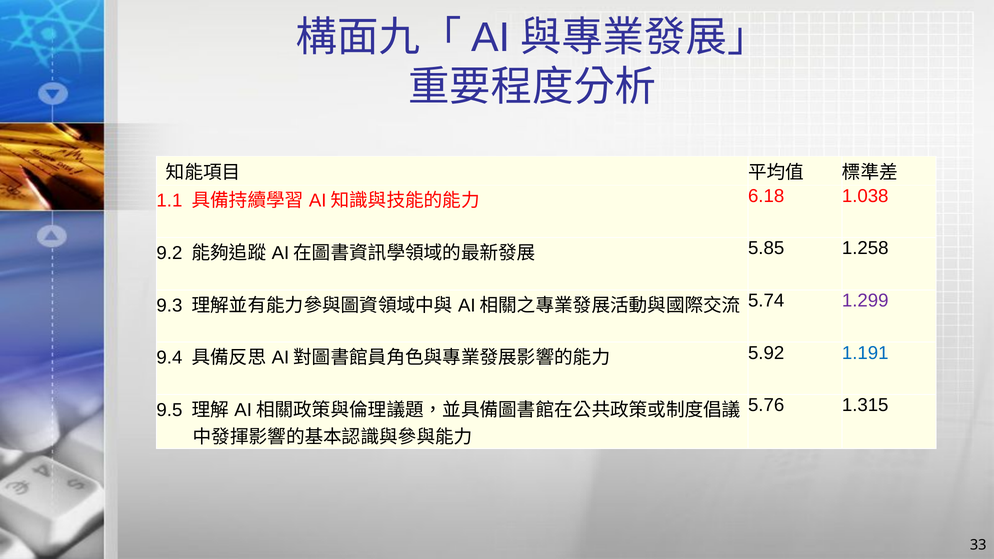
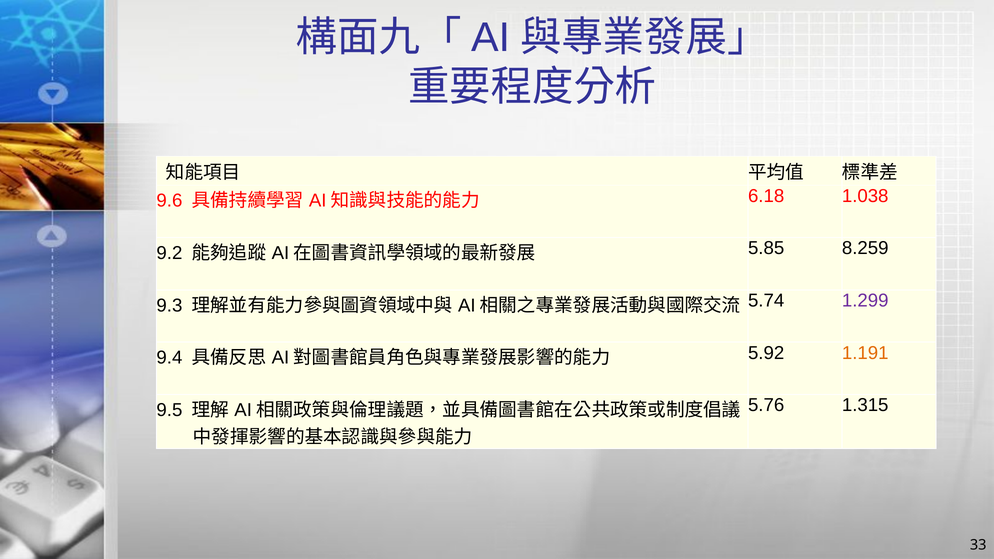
1.1: 1.1 -> 9.6 (169, 201)
1.258: 1.258 -> 8.259 (865, 248)
1.191 colour: blue -> orange (865, 353)
